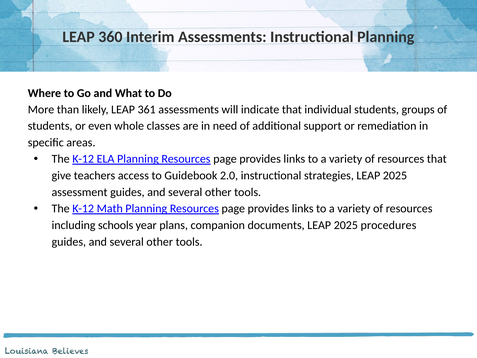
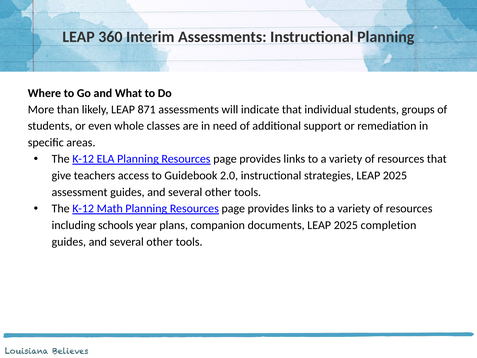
361: 361 -> 871 (147, 110)
procedures: procedures -> completion (388, 225)
